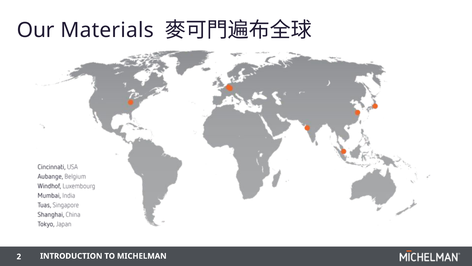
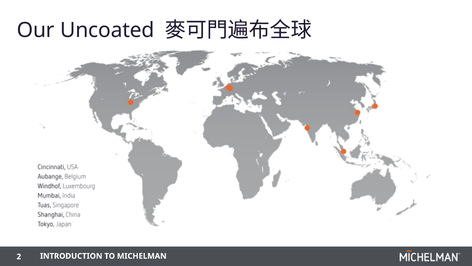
Materials: Materials -> Uncoated (107, 30)
